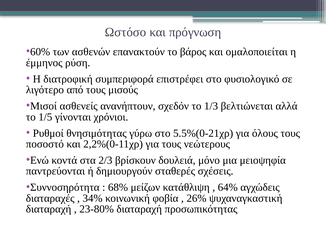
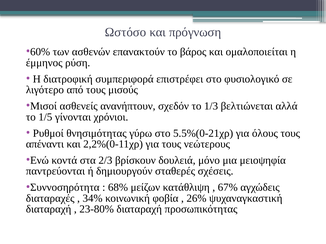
ποσοστό: ποσοστό -> απέναντι (45, 144)
64%: 64% -> 67% (228, 188)
